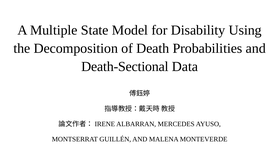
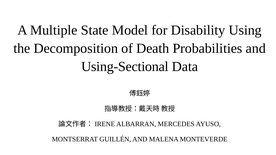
Death-Sectional: Death-Sectional -> Using-Sectional (125, 67)
